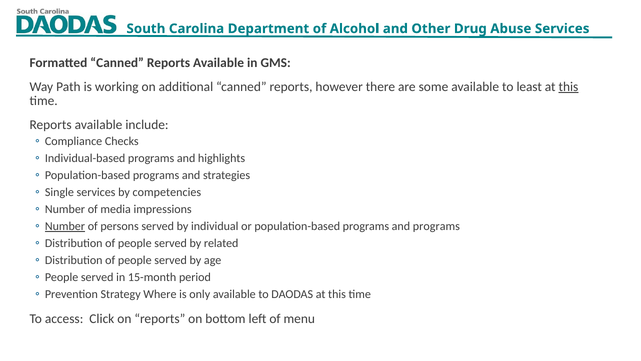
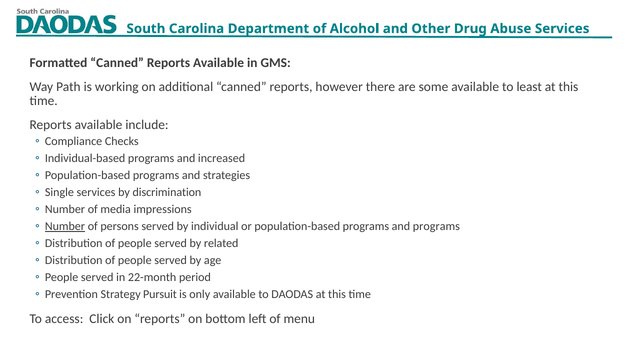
this underline: present -> none (568, 86)
highlights: highlights -> increased (222, 158)
competencies: competencies -> discrimination (167, 192)
15-month: 15-month -> 22-month (152, 277)
Where: Where -> Pursuit (160, 294)
